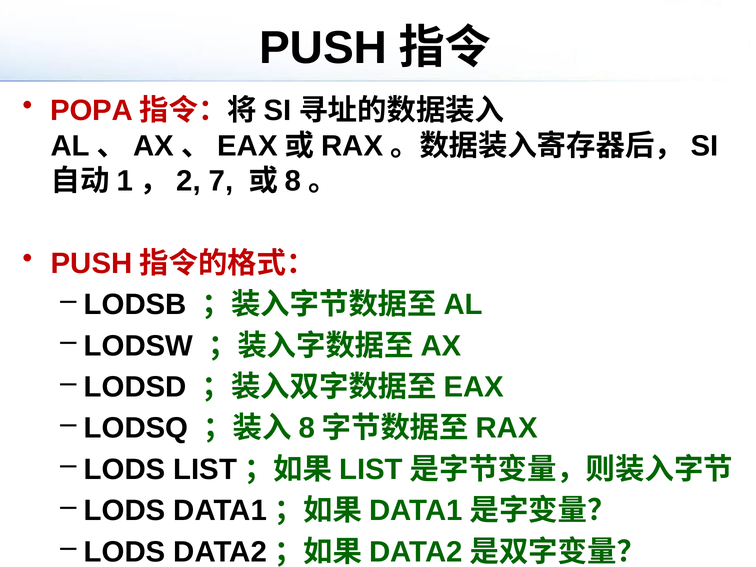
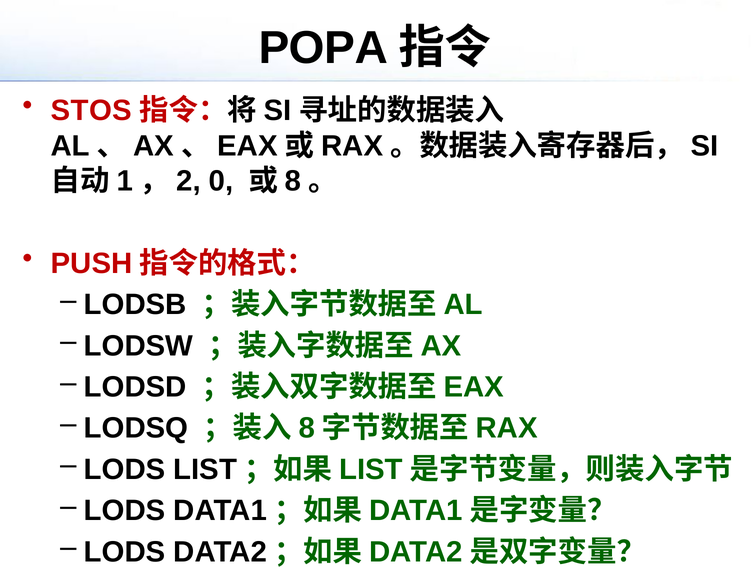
PUSH: PUSH -> POPA (323, 48)
POPA: POPA -> STOS (91, 111)
7: 7 -> 0 (221, 181)
